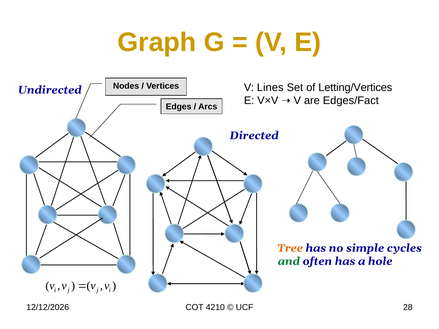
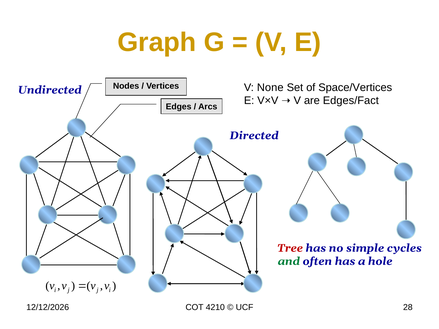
Lines: Lines -> None (270, 88)
Letting/Vertices: Letting/Vertices -> Space/Vertices (355, 88)
Tree colour: orange -> red (290, 248)
